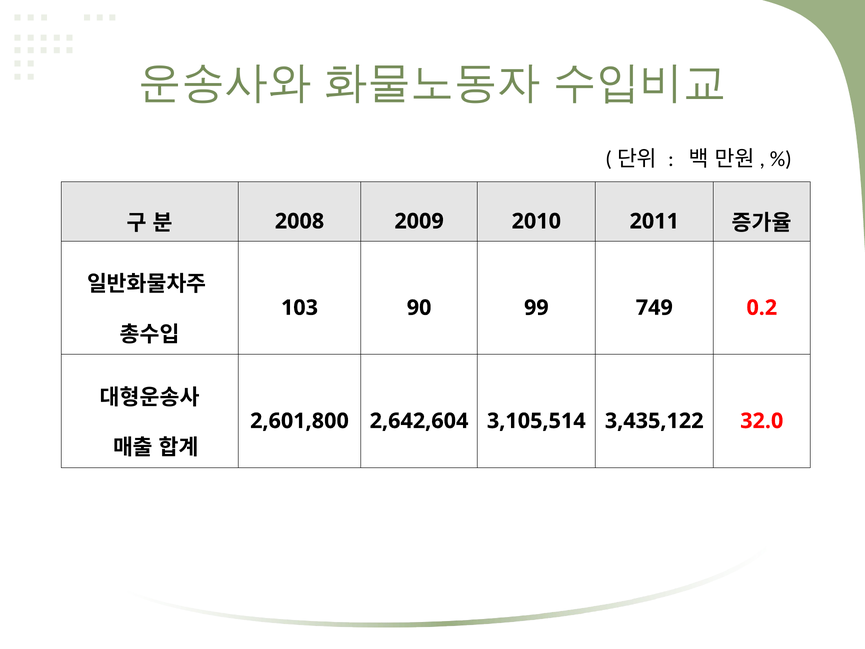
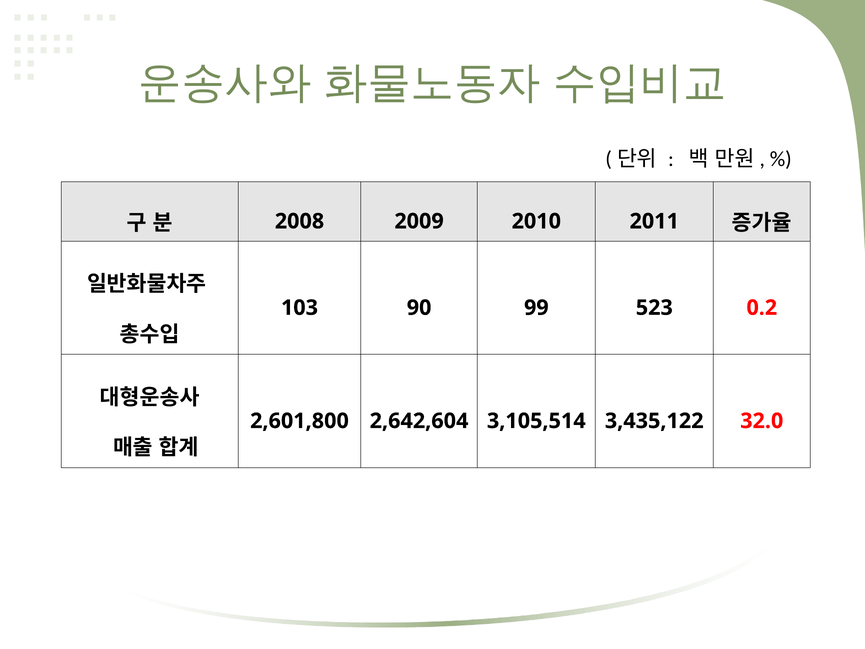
749: 749 -> 523 (654, 308)
